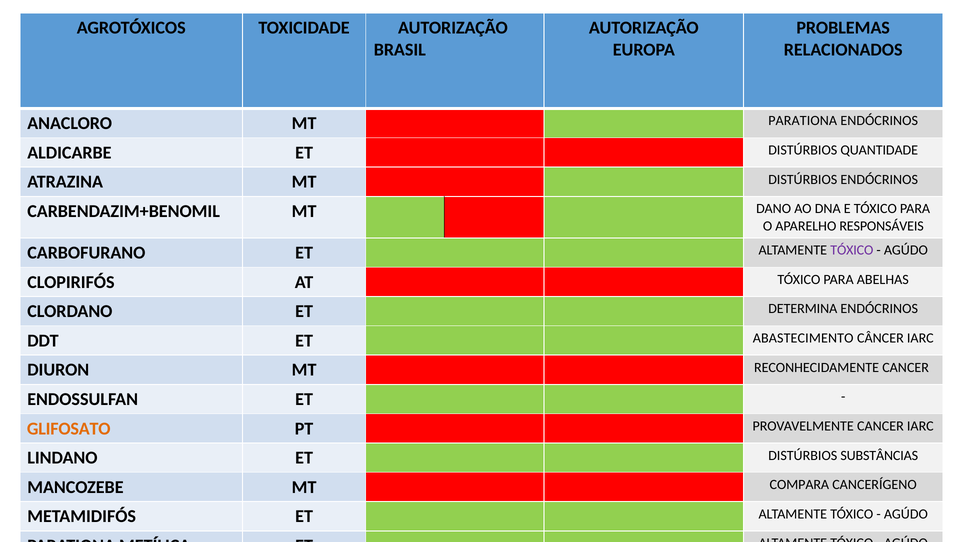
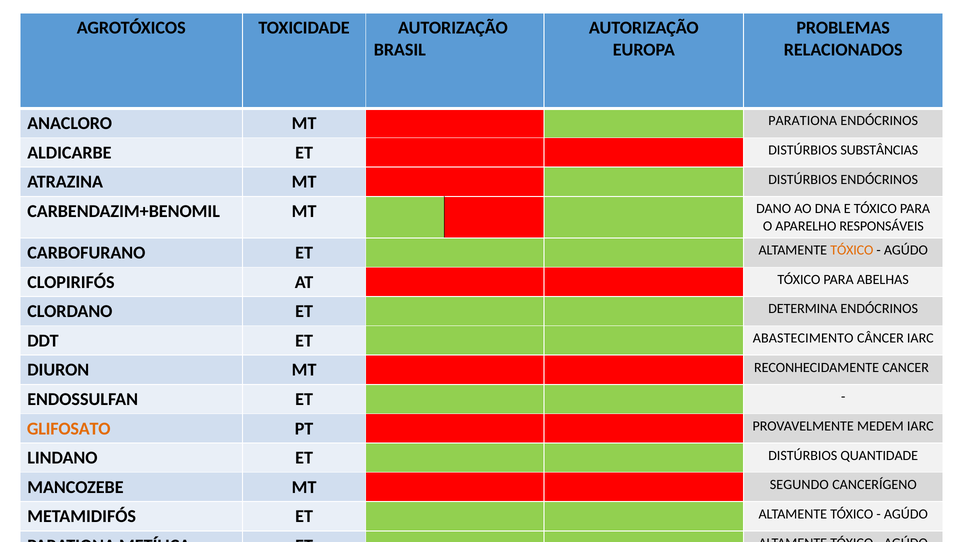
QUANTIDADE: QUANTIDADE -> SUBSTÂNCIAS (879, 150)
TÓXICO colour: purple -> orange (852, 250)
PROVAVELMENTE CANCER: CANCER -> MEDEM (880, 426)
SUBSTÂNCIAS: SUBSTÂNCIAS -> QUANTIDADE (879, 455)
COMPARA: COMPARA -> SEGUNDO (799, 484)
